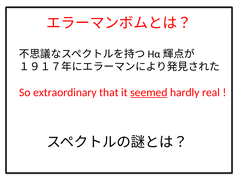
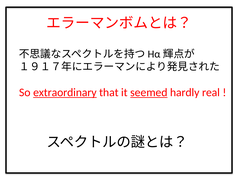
extraordinary underline: none -> present (65, 92)
